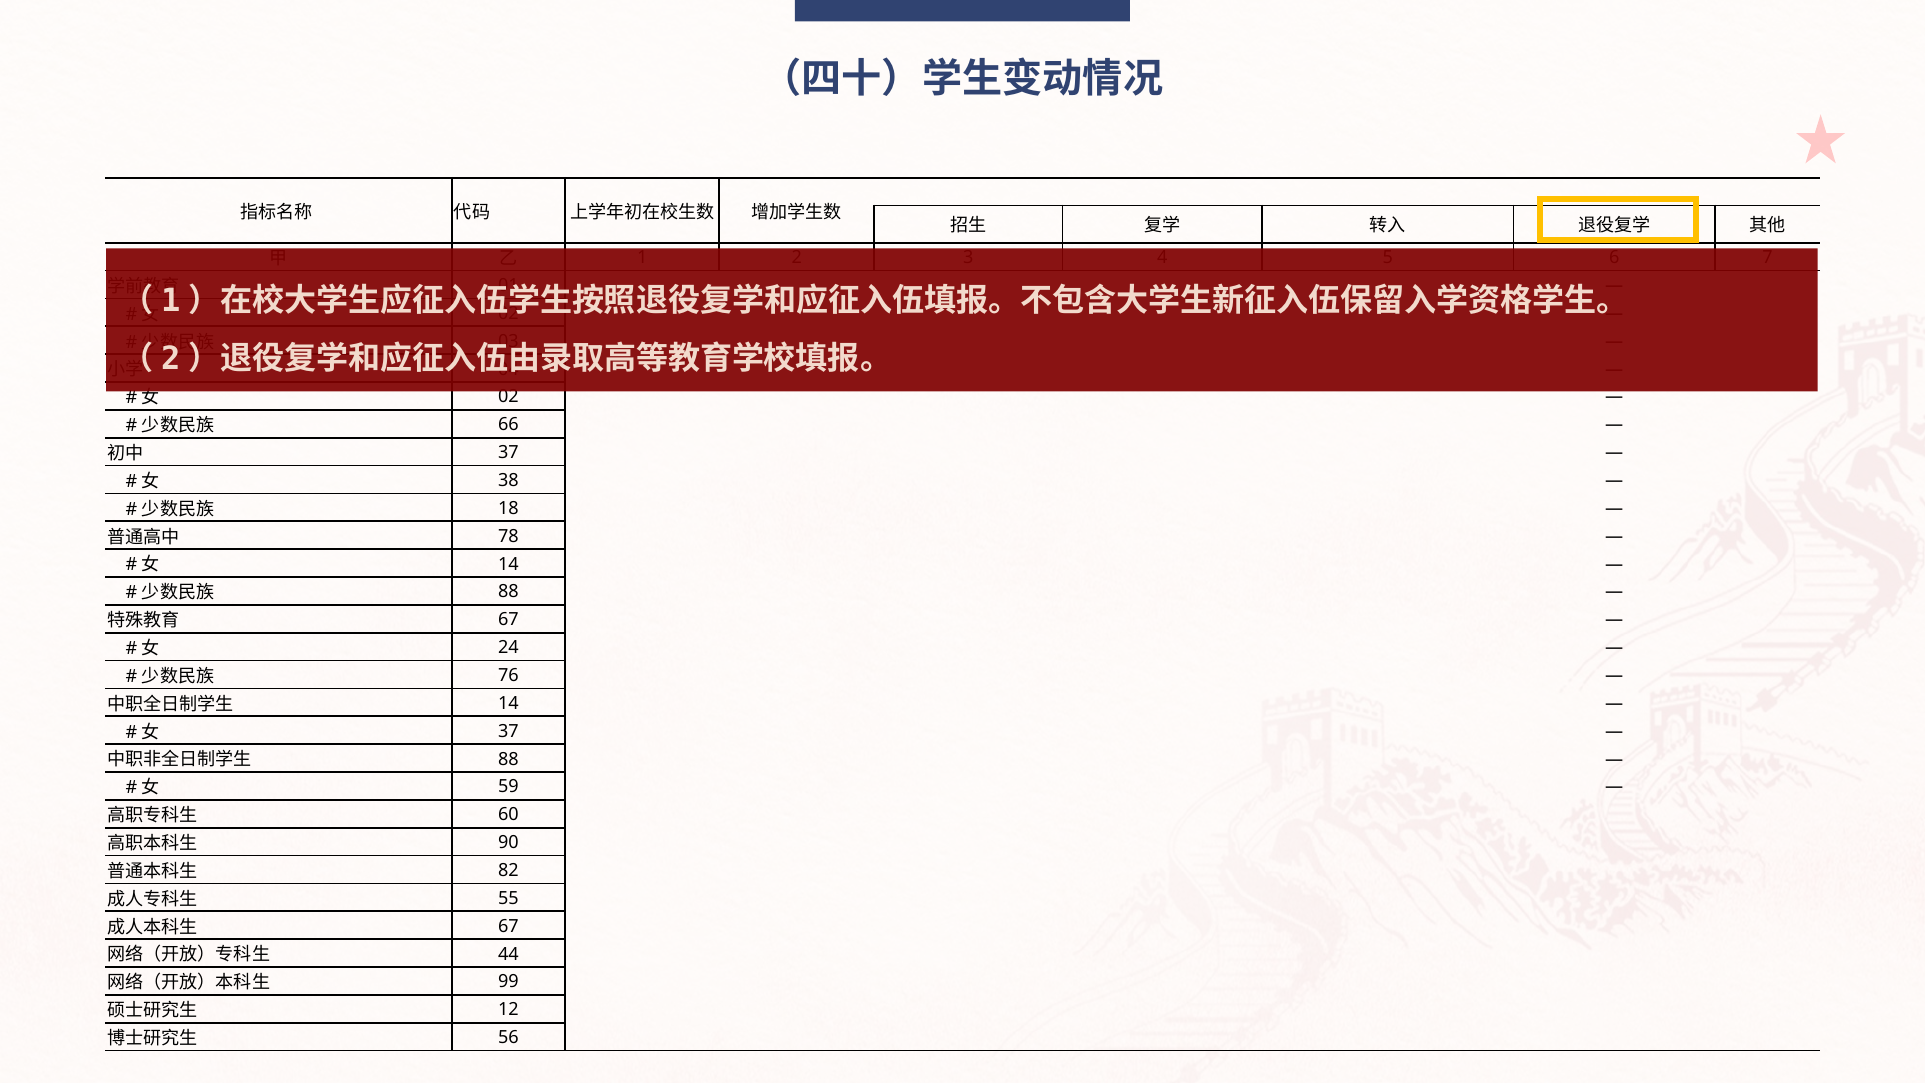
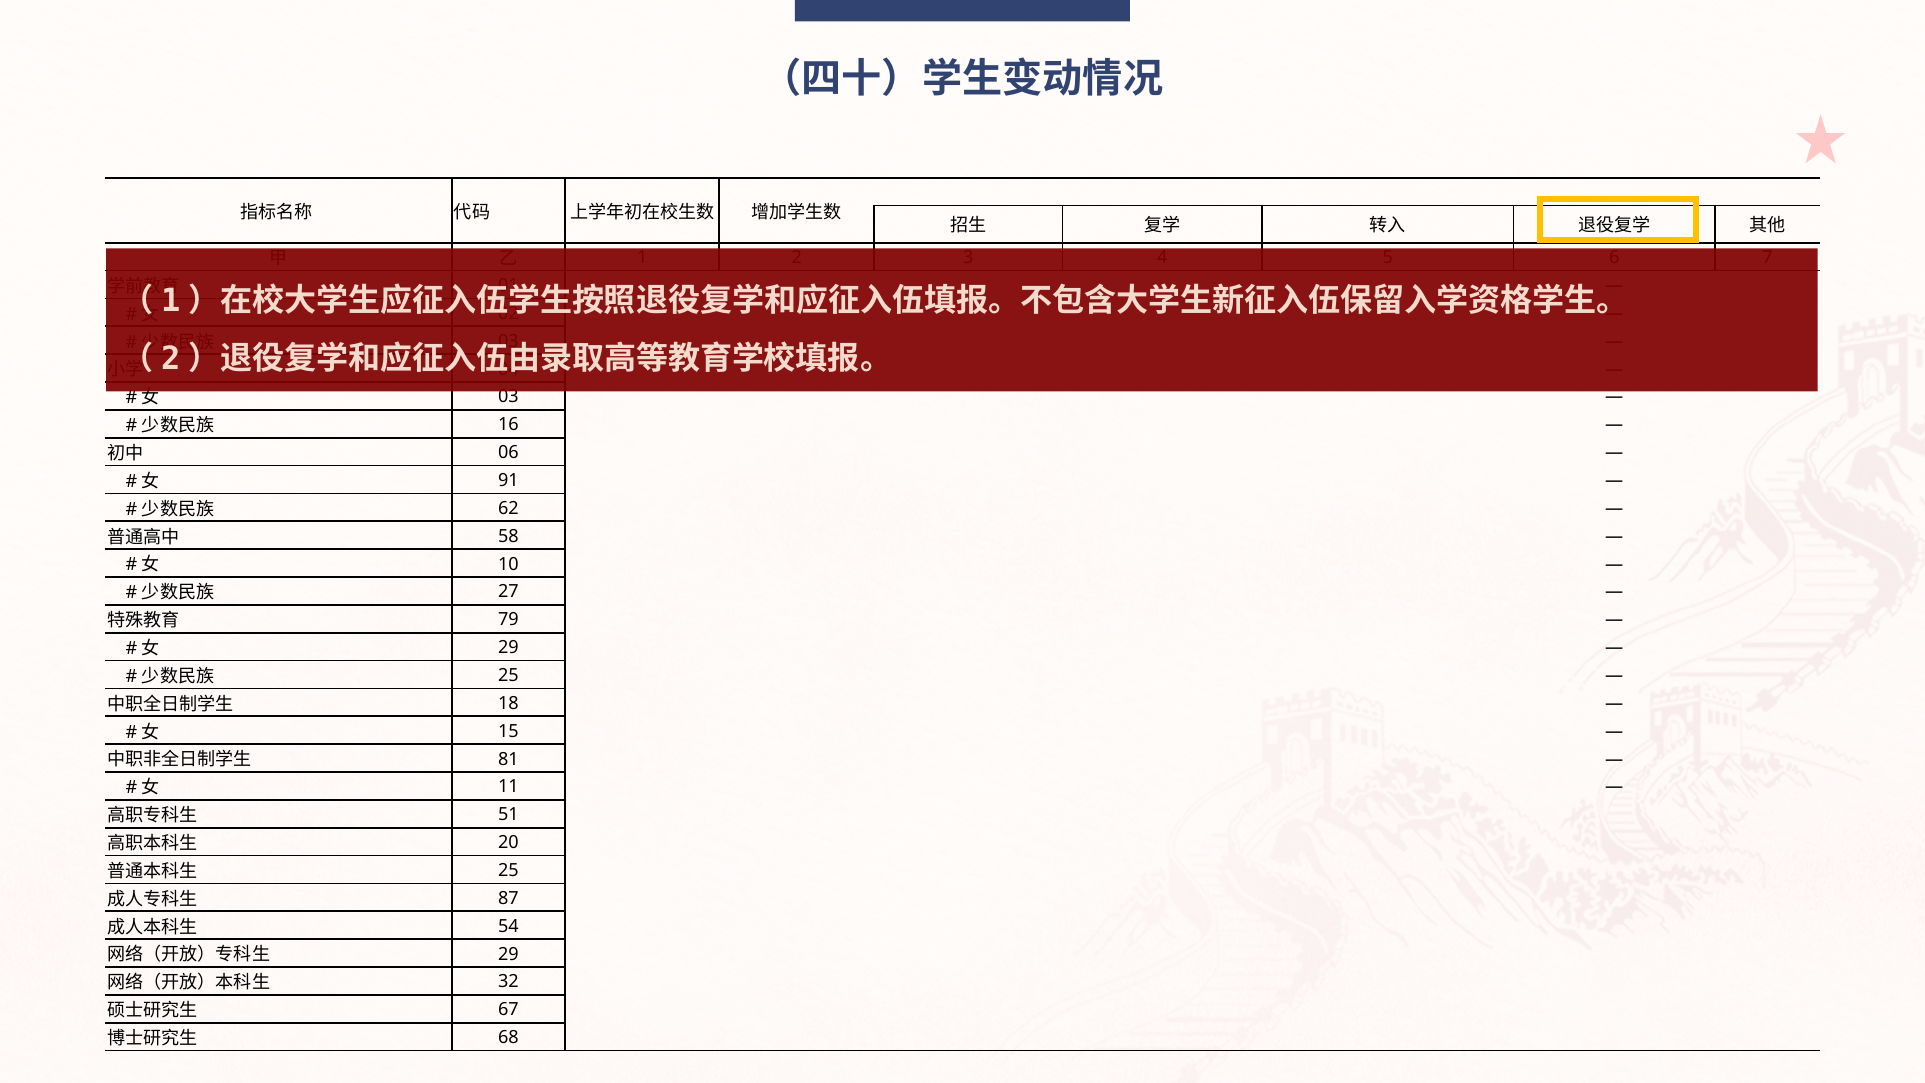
02: 02 -> 03 (508, 397)
66: 66 -> 16 (508, 425)
37: 37 -> 06 (508, 453)
38: 38 -> 91 (508, 480)
18: 18 -> 62 (508, 508)
78: 78 -> 58 (508, 536)
14: 14 -> 10 (508, 564)
88: 88 -> 27 (508, 592)
67: 67 -> 79 (508, 620)
24: 24 -> 29 (508, 648)
76: 76 -> 25 (508, 675)
14: 14 -> 18 (508, 703)
37: 37 -> 15 (508, 731)
88: 88 -> 81 (508, 759)
59: 59 -> 11 (508, 787)
60: 60 -> 51 (508, 815)
90: 90 -> 20 (508, 843)
82: 82 -> 25 (508, 870)
55: 55 -> 87 (508, 898)
67: 67 -> 54 (508, 926)
44: 44 -> 29 (508, 954)
99: 99 -> 32 (508, 982)
12: 12 -> 67 (508, 1010)
56: 56 -> 68 (508, 1038)
